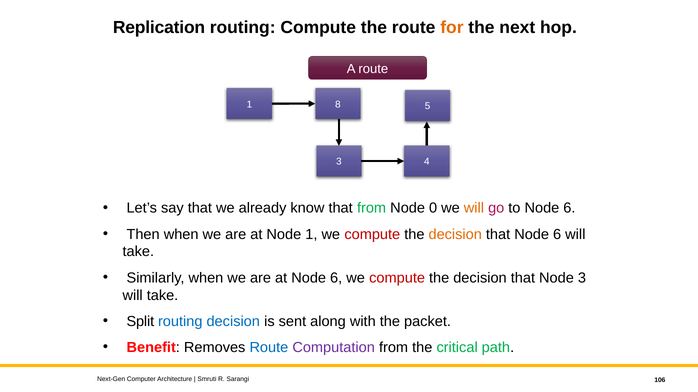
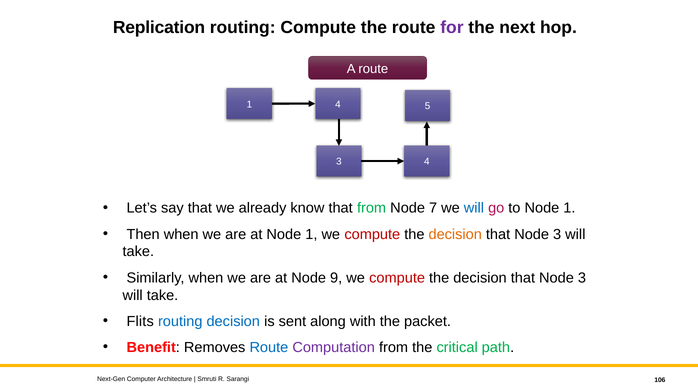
for colour: orange -> purple (452, 28)
1 8: 8 -> 4 (338, 104)
0: 0 -> 7 (433, 208)
will colour: orange -> blue (474, 208)
to Node 6: 6 -> 1 (569, 208)
6: 6 -> 3 (557, 235)
at Node 6: 6 -> 9 (336, 278)
Split: Split -> Flits (140, 322)
